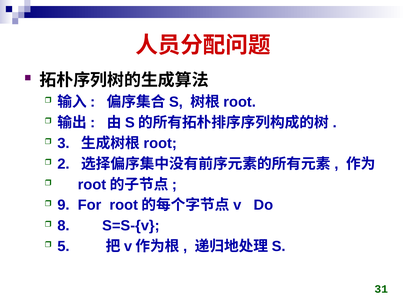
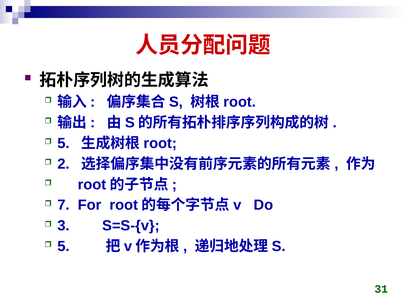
3: 3 -> 5 (63, 143)
9: 9 -> 7 (63, 205)
8: 8 -> 3 (63, 226)
